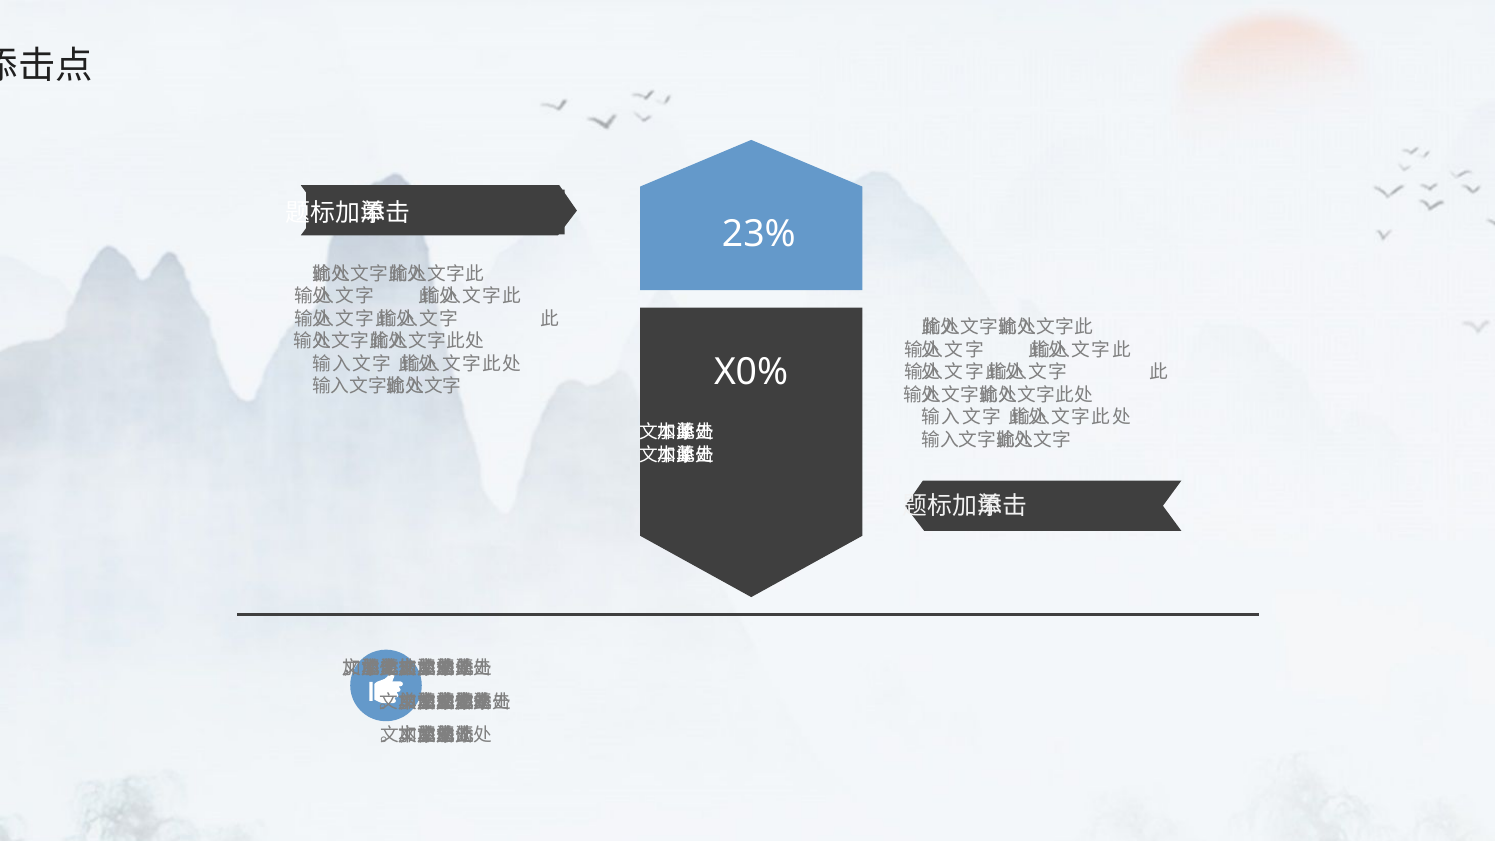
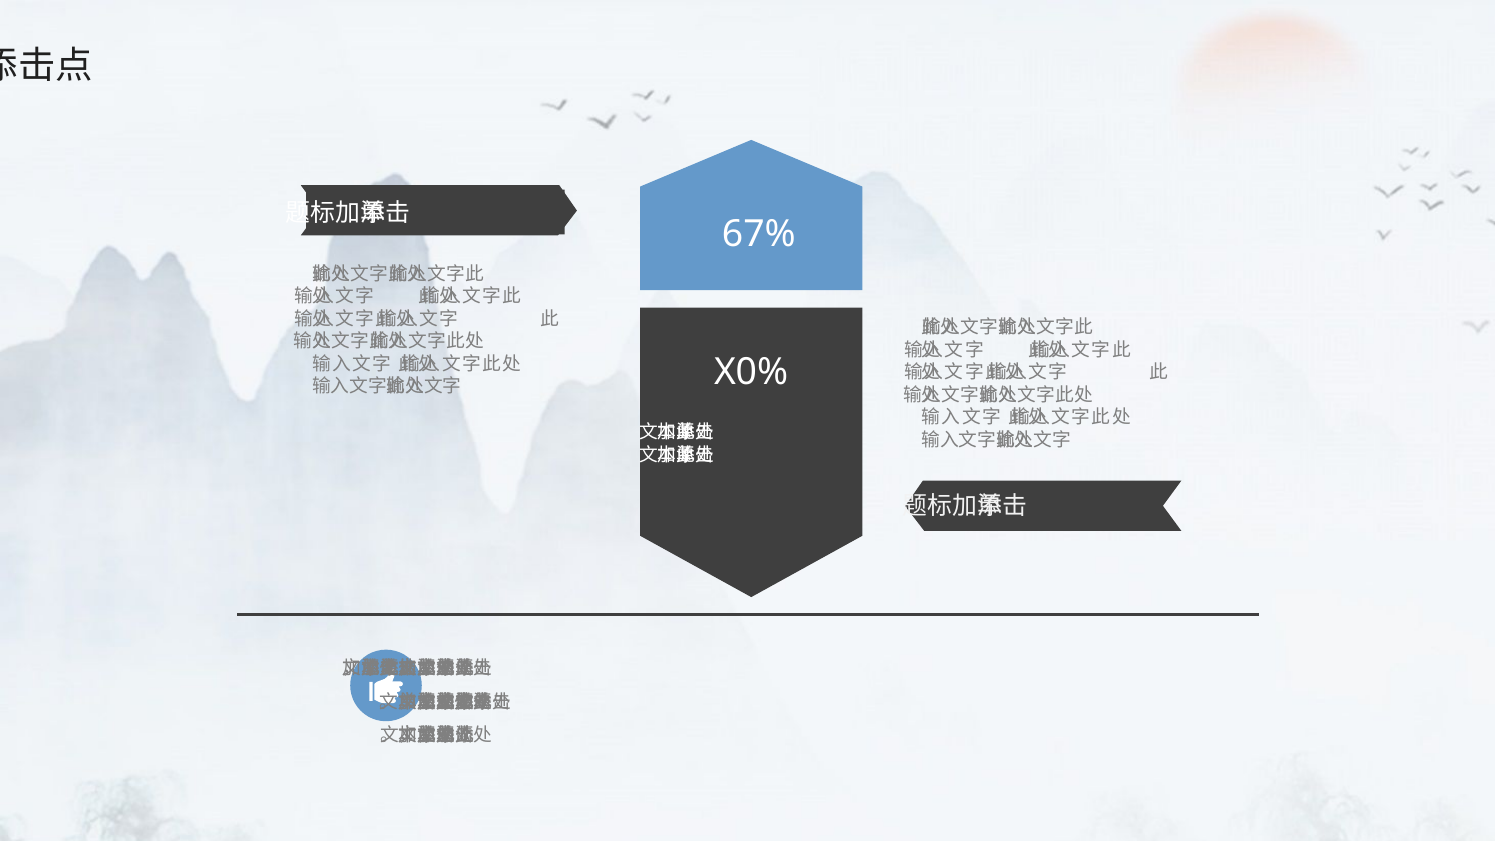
23%: 23% -> 67% (759, 234)
